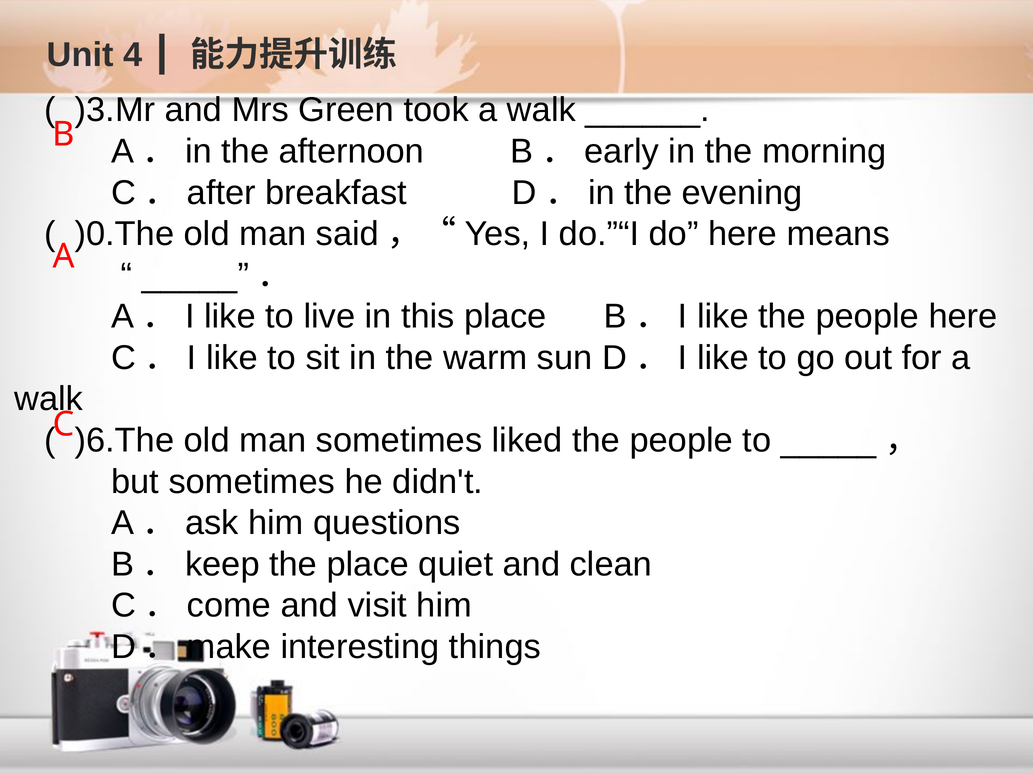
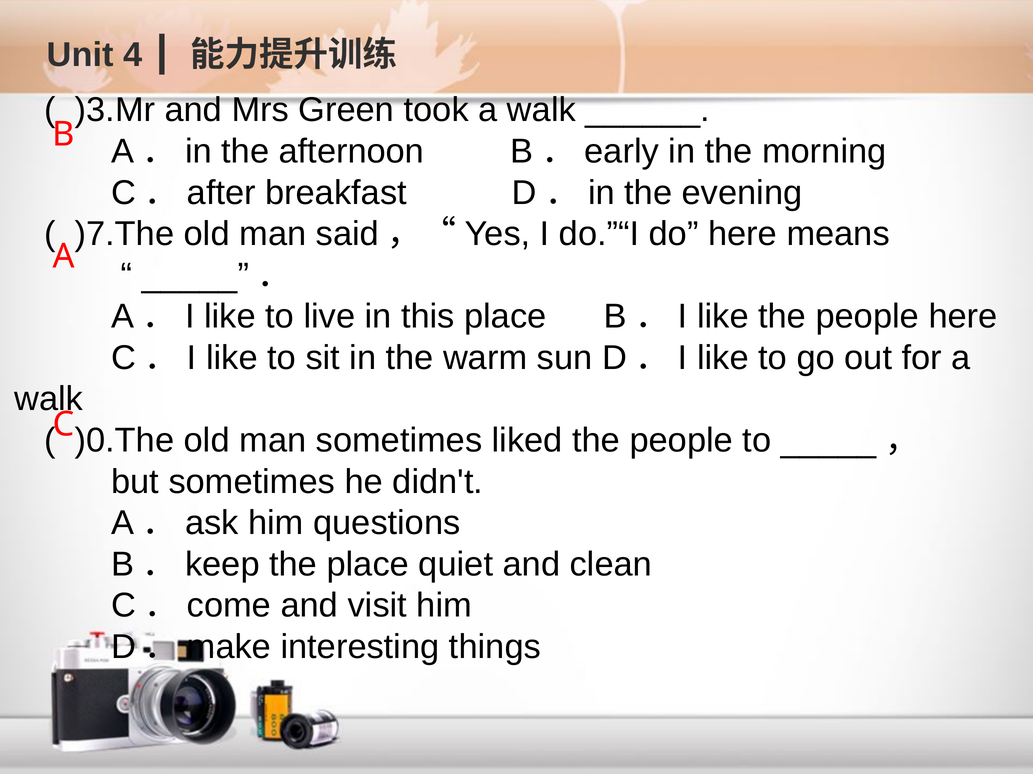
)0.The: )0.The -> )7.The (125, 234)
)6.The: )6.The -> )0.The (125, 441)
